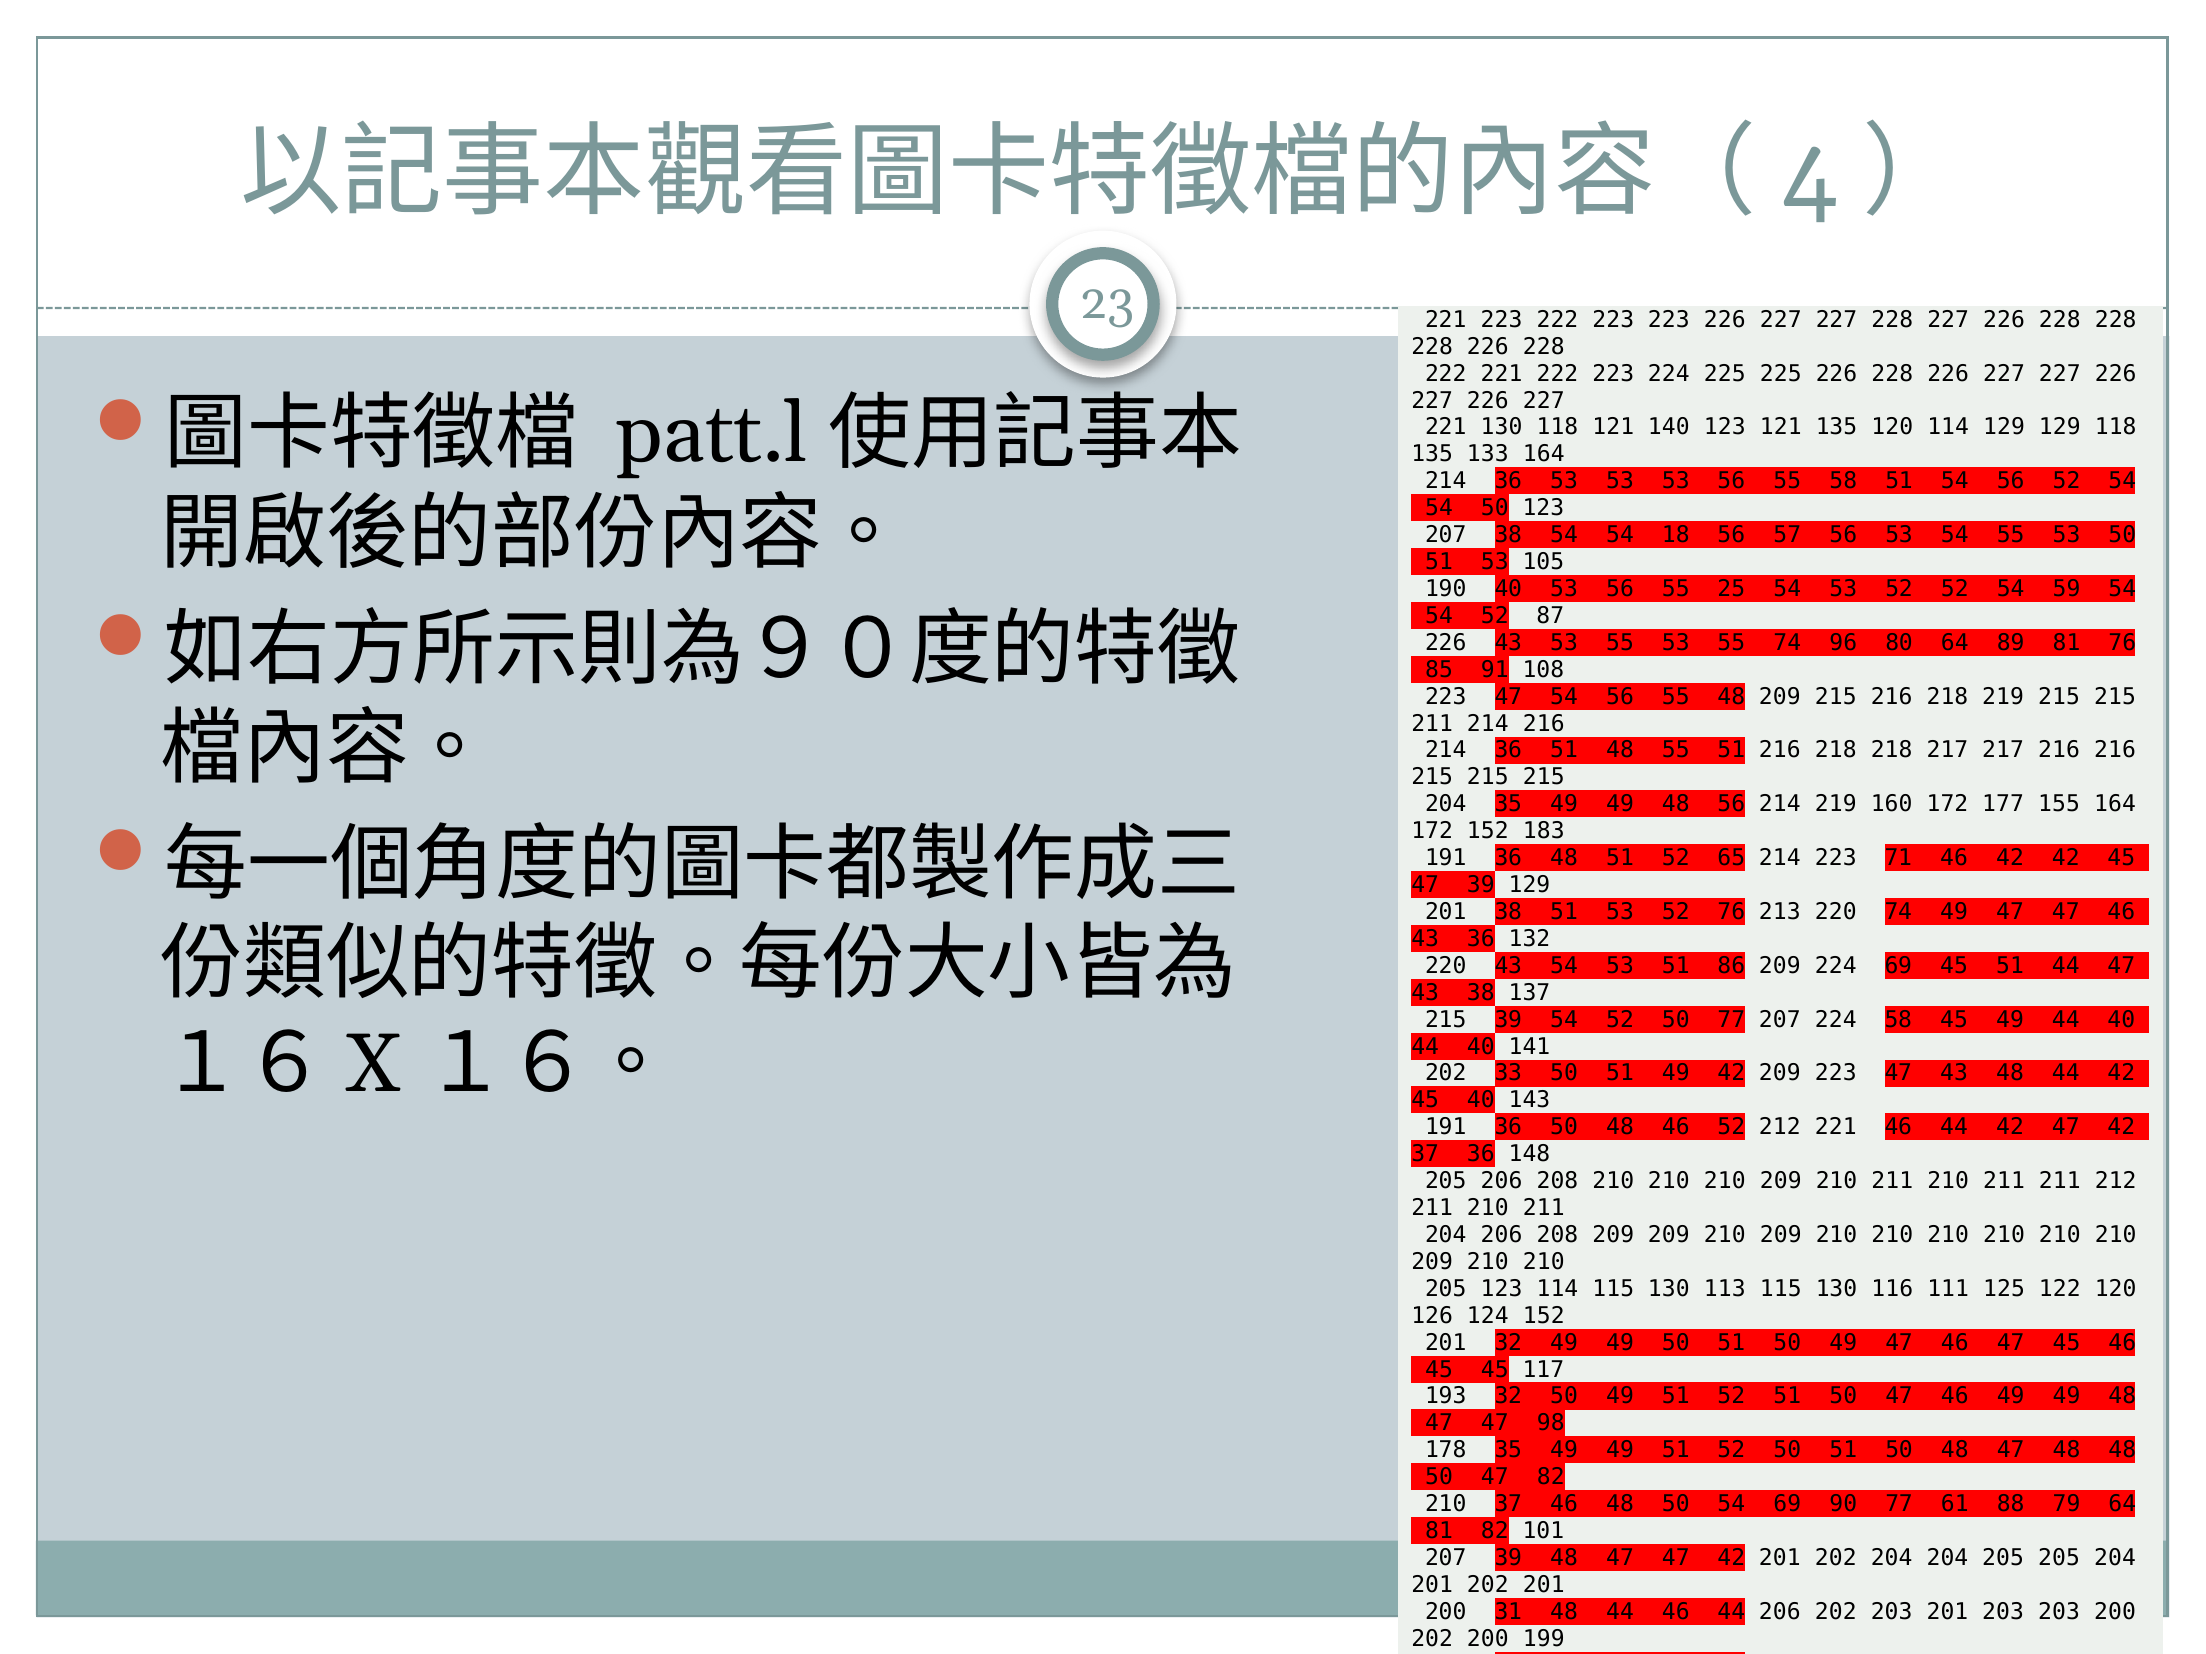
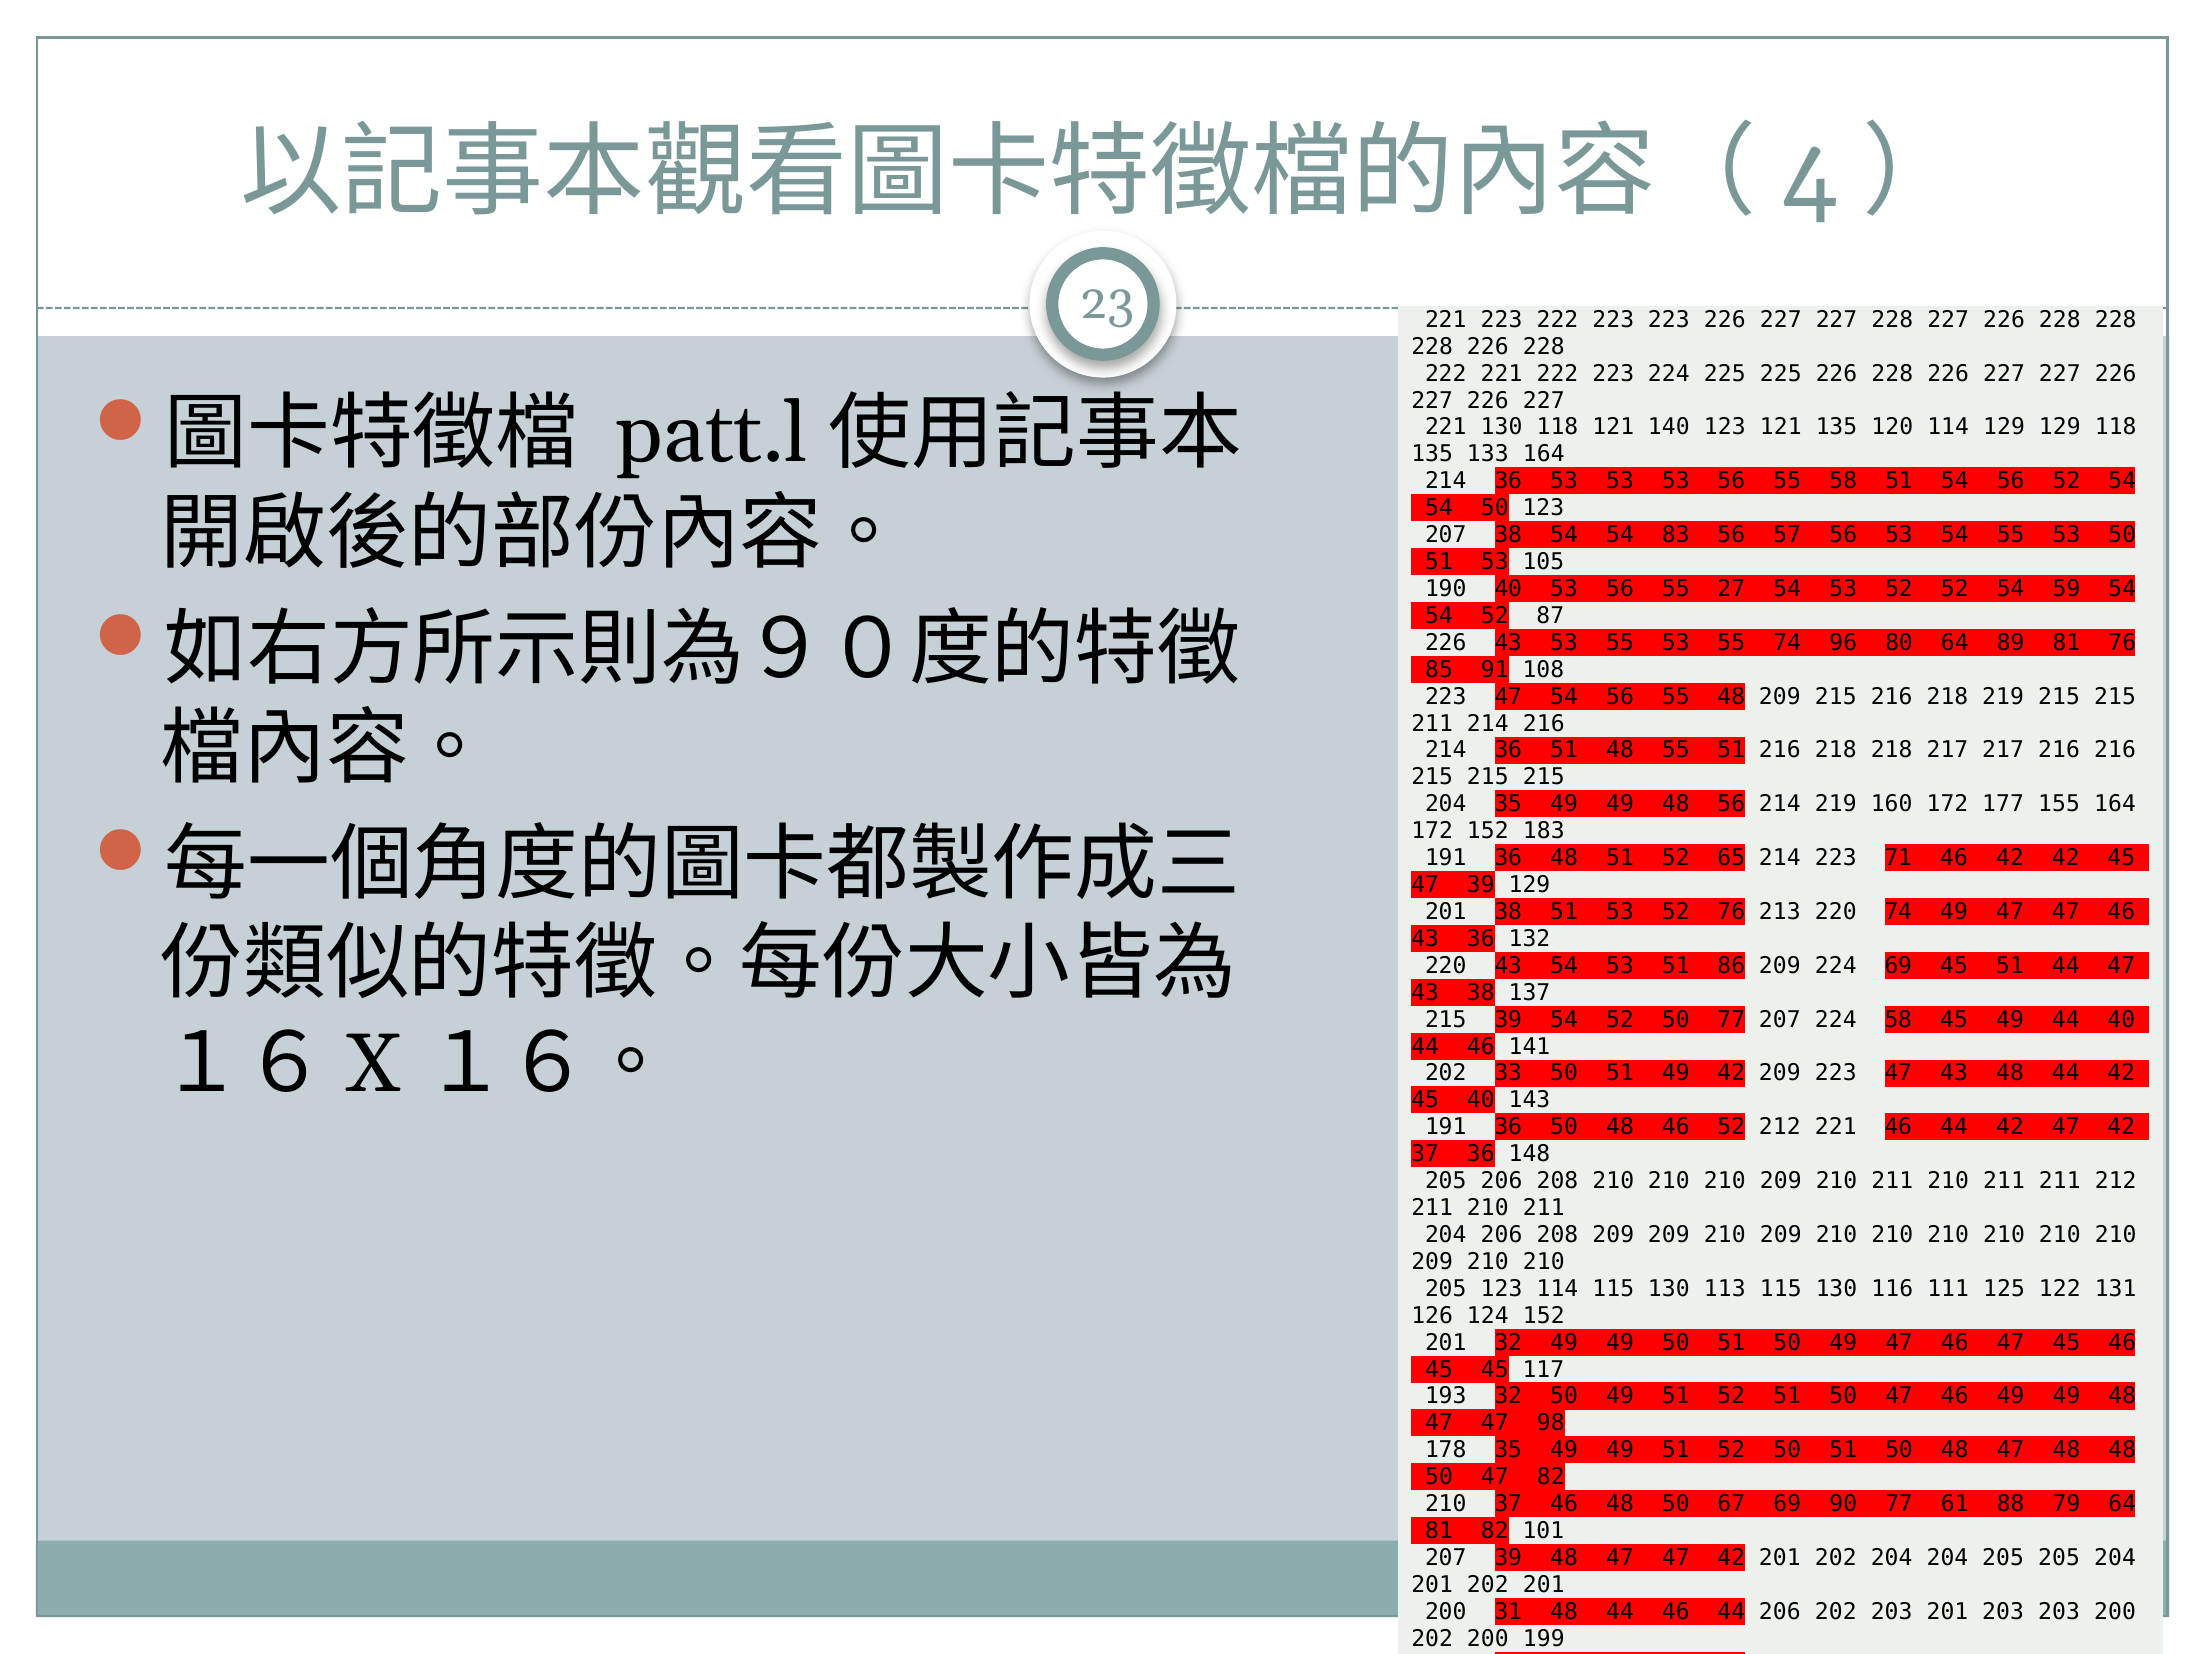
54 18: 18 -> 83 (1676, 535)
55 25: 25 -> 27 (1731, 589)
40: 40 -> 46 (1481, 1047)
122 120: 120 -> 131 (2116, 1289)
50 54: 54 -> 67 (1731, 1504)
